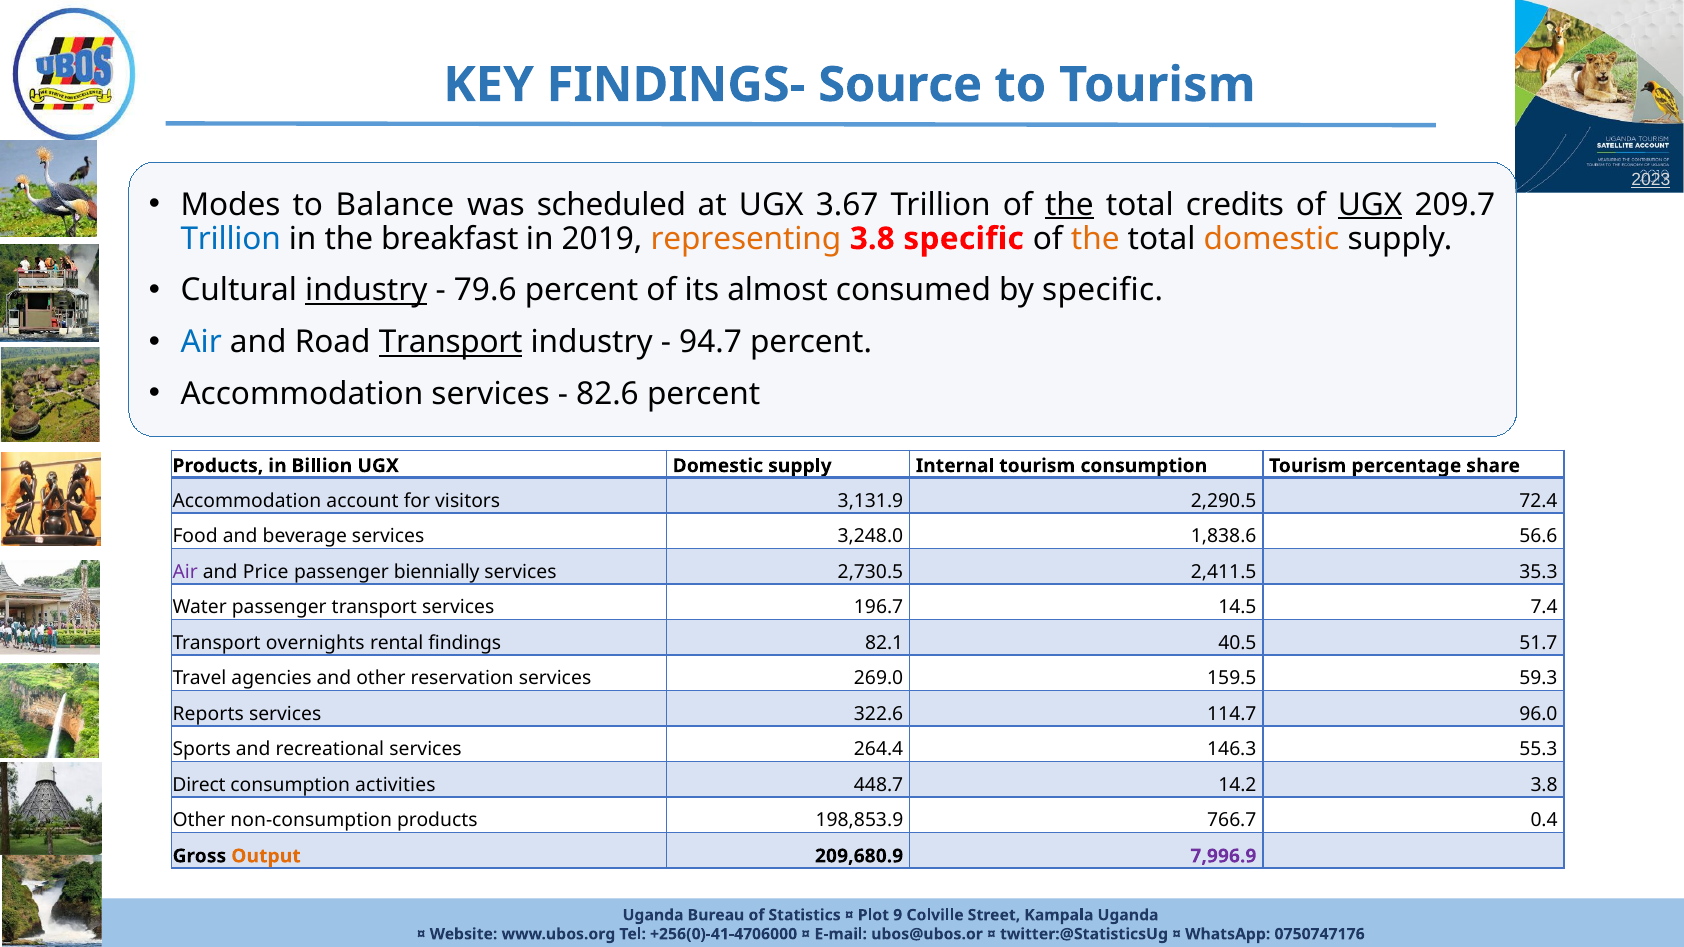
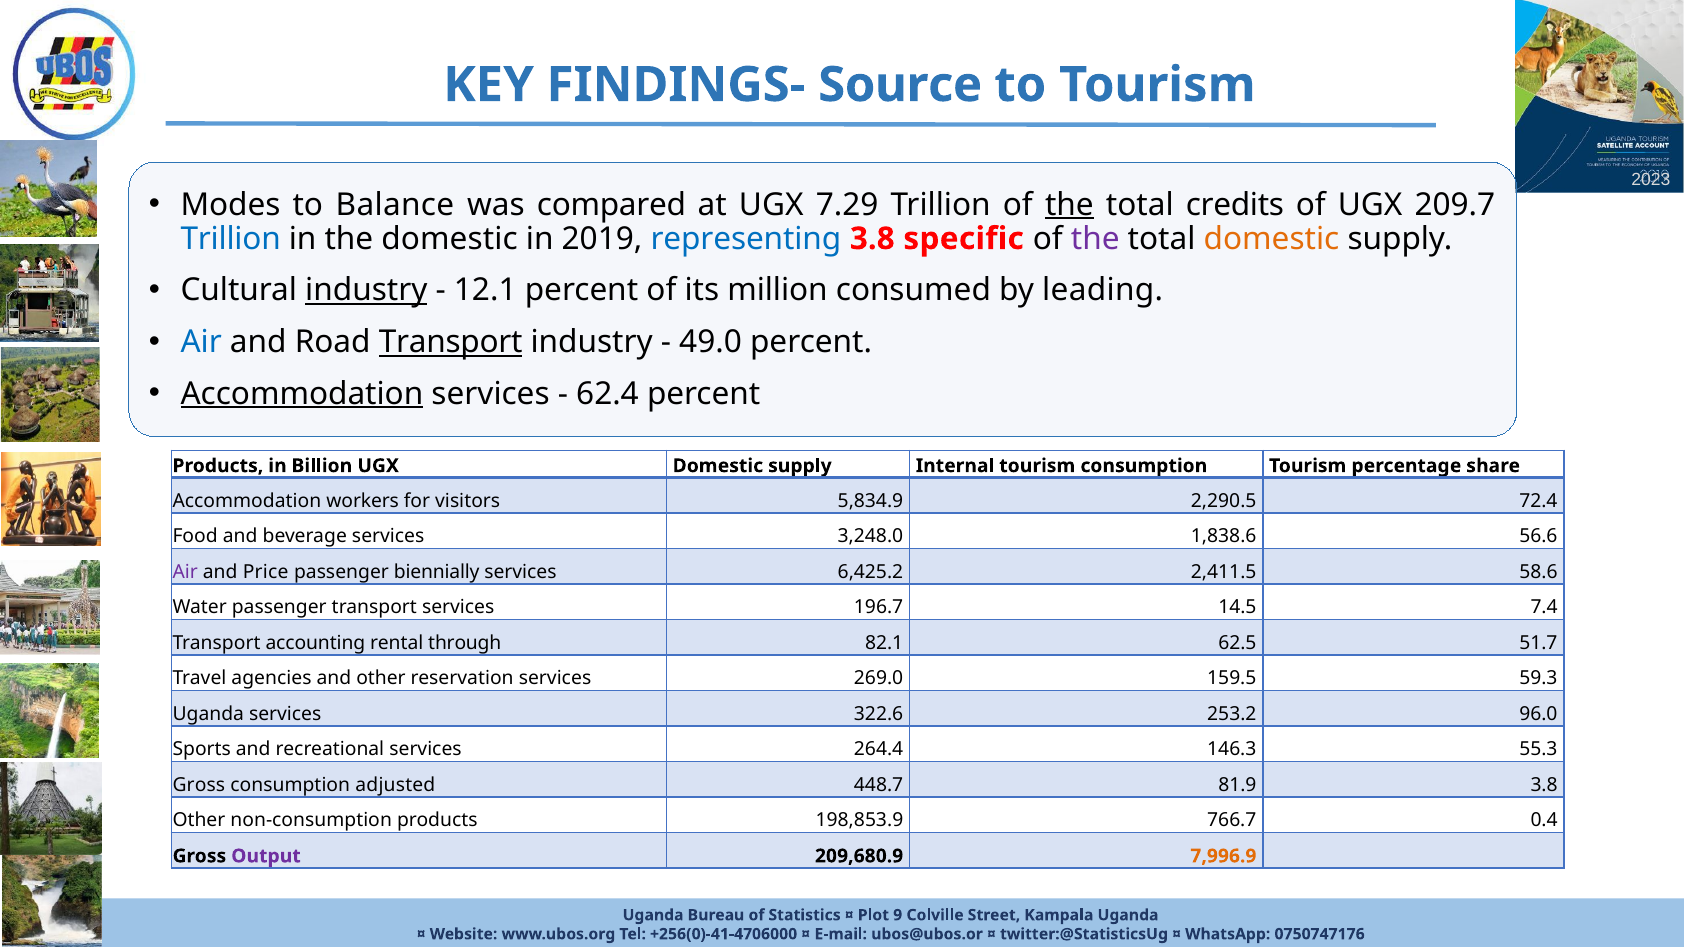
2023 underline: present -> none (1651, 180)
scheduled: scheduled -> compared (611, 205)
3.67: 3.67 -> 7.29 (847, 205)
UGX underline: present -> none (1370, 205)
the breakfast: breakfast -> domestic (450, 239)
representing colour: orange -> blue (746, 239)
the colour: orange -> purple (1095, 239)
79.6: 79.6 -> 12.1 (485, 290)
almost: almost -> million (778, 290)
by specific: specific -> leading (1103, 290)
94.7: 94.7 -> 49.0 (711, 342)
Accommodation underline: none -> present (302, 394)
82.6: 82.6 -> 62.4 (608, 394)
account: account -> workers (363, 501)
3,131.9: 3,131.9 -> 5,834.9 (870, 501)
2,730.5: 2,730.5 -> 6,425.2 (870, 572)
35.3: 35.3 -> 58.6 (1538, 572)
overnights: overnights -> accounting (315, 643)
findings: findings -> through (465, 643)
40.5: 40.5 -> 62.5 (1237, 643)
Reports: Reports -> Uganda (208, 714)
114.7: 114.7 -> 253.2 (1232, 714)
Direct: Direct -> Gross (199, 785)
activities: activities -> adjusted (395, 785)
14.2: 14.2 -> 81.9 (1237, 785)
Output colour: orange -> purple (266, 856)
7,996.9 colour: purple -> orange (1223, 856)
